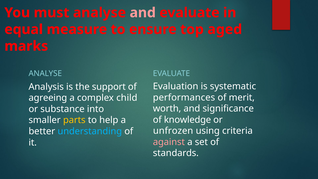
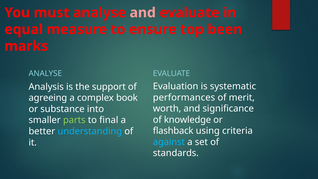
aged: aged -> been (225, 29)
child: child -> book (127, 98)
parts colour: yellow -> light green (74, 120)
help: help -> final (109, 120)
unfrozen: unfrozen -> flashback (173, 131)
against colour: pink -> light blue (169, 142)
